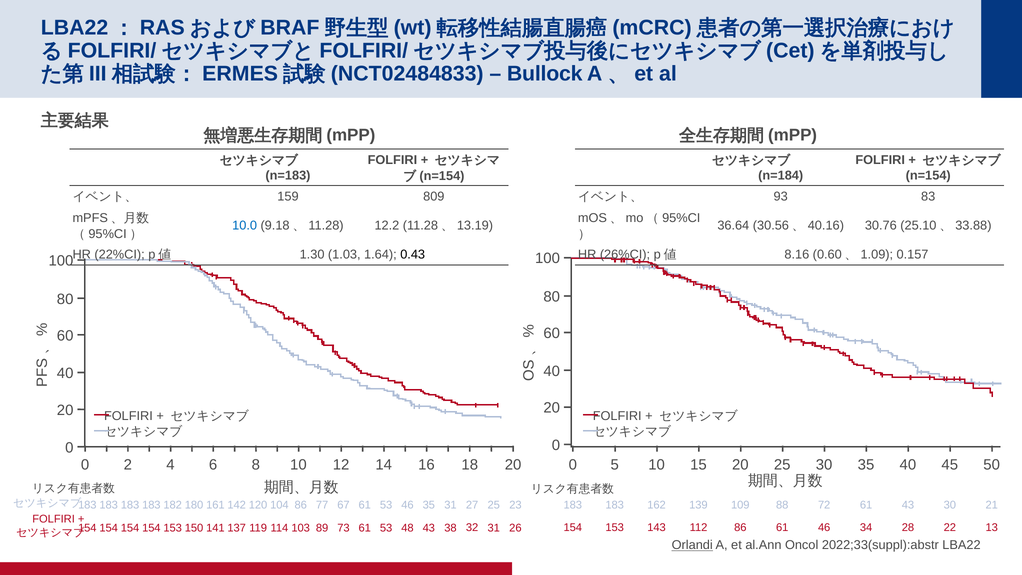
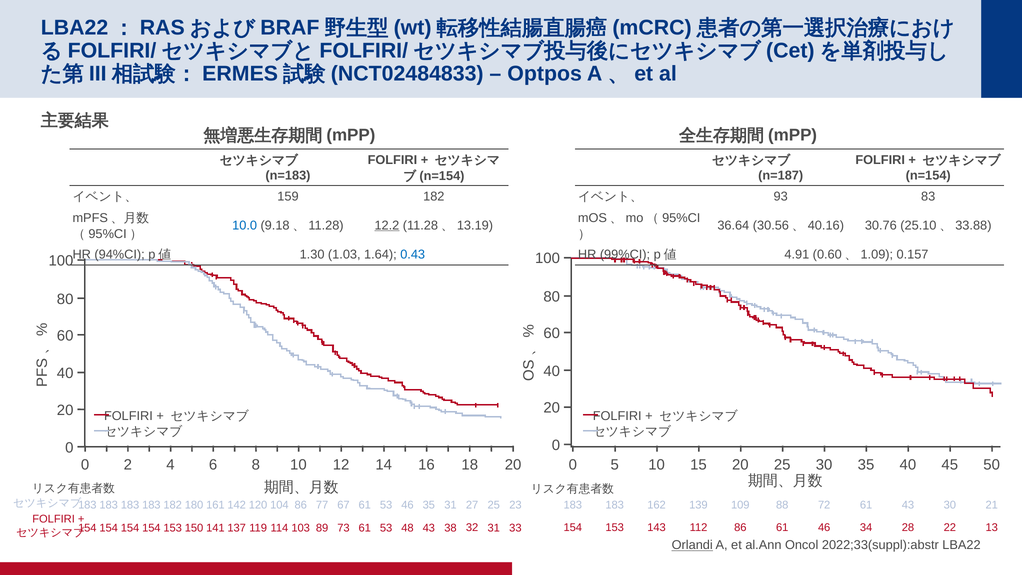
Bullock: Bullock -> Optpos (545, 74)
n=184: n=184 -> n=187 (781, 175)
159 809: 809 -> 182 (434, 196)
12.2 underline: none -> present (387, 225)
22%CI: 22%CI -> 94%CI (120, 255)
0.43 colour: black -> blue (413, 255)
26%CI: 26%CI -> 99%CI (625, 255)
8.16: 8.16 -> 4.91 (797, 255)
26: 26 -> 33 (515, 528)
